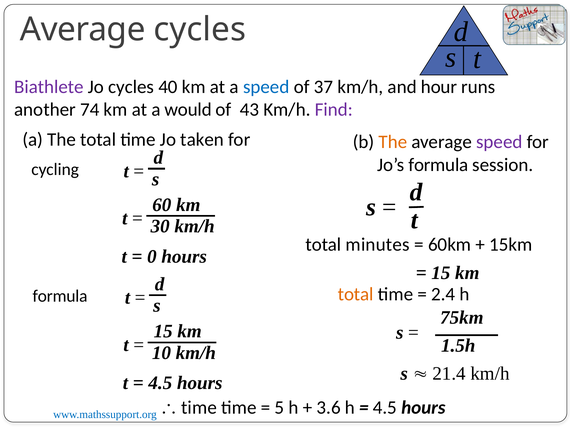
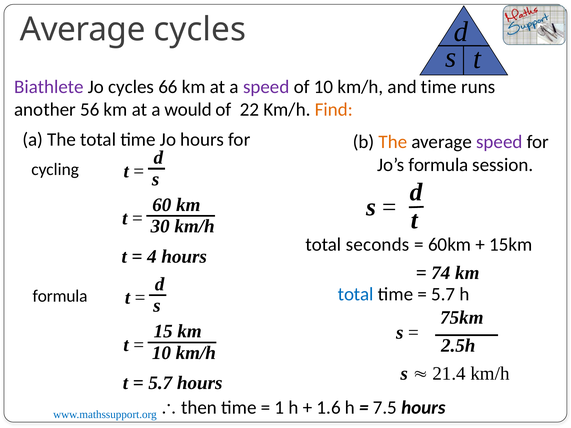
40: 40 -> 66 (168, 87)
speed colour: blue -> purple (266, 87)
of 37: 37 -> 10 (323, 87)
and hour: hour -> time (439, 87)
74: 74 -> 56 (90, 110)
43: 43 -> 22 (250, 110)
Find colour: purple -> orange (334, 110)
Jo taken: taken -> hours (202, 140)
minutes: minutes -> seconds (378, 245)
0: 0 -> 4 (152, 257)
15: 15 -> 74 (441, 273)
total colour: orange -> blue (356, 295)
2.4: 2.4 -> 5.7 (443, 295)
1.5h: 1.5h -> 2.5h (458, 346)
4.5: 4.5 -> 5.7 (160, 383)
time: time -> then (199, 408)
5: 5 -> 1 (279, 408)
3.6: 3.6 -> 1.6 (329, 408)
4.5: 4.5 -> 7.5 (385, 408)
